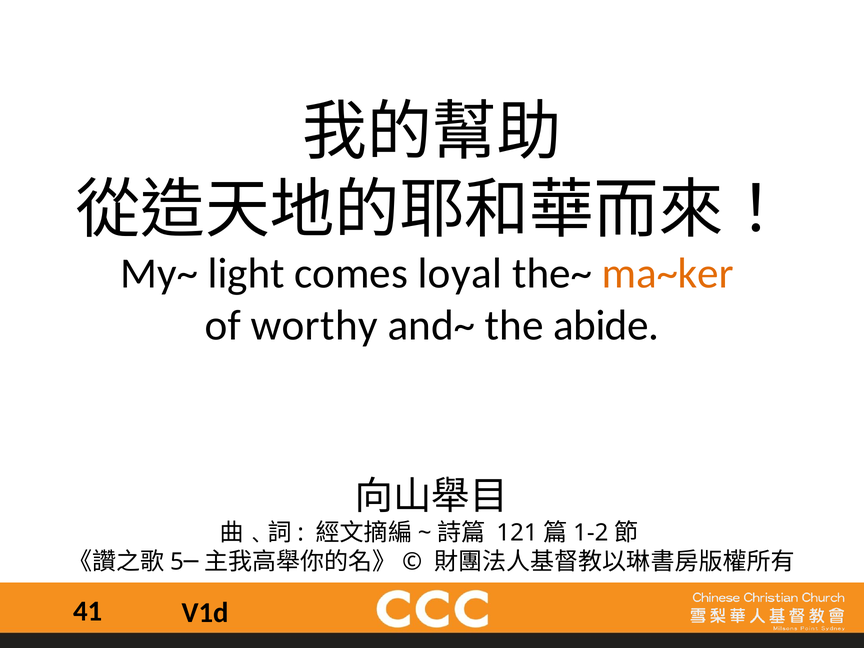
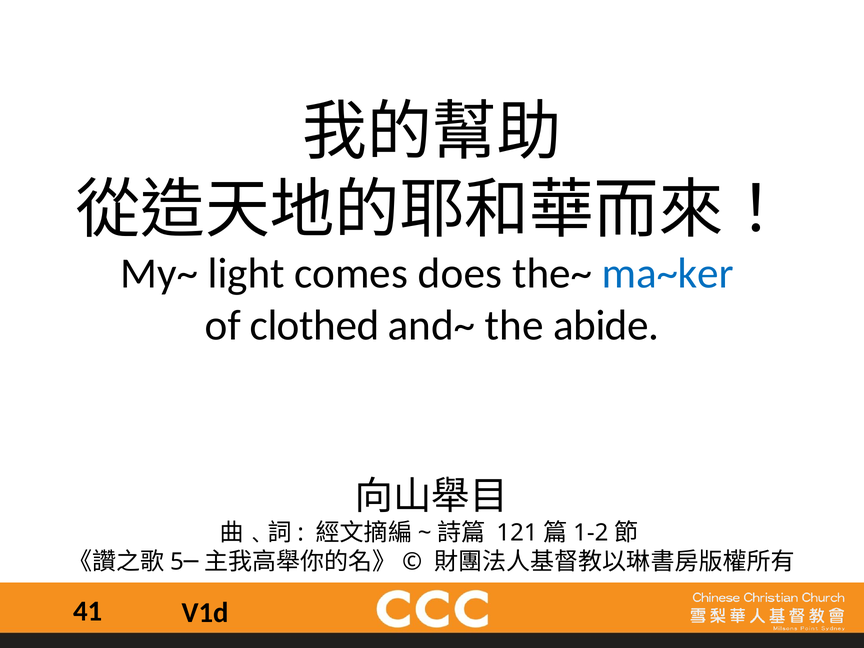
loyal: loyal -> does (460, 274)
ma~ker colour: orange -> blue (668, 274)
worthy: worthy -> clothed (314, 325)
